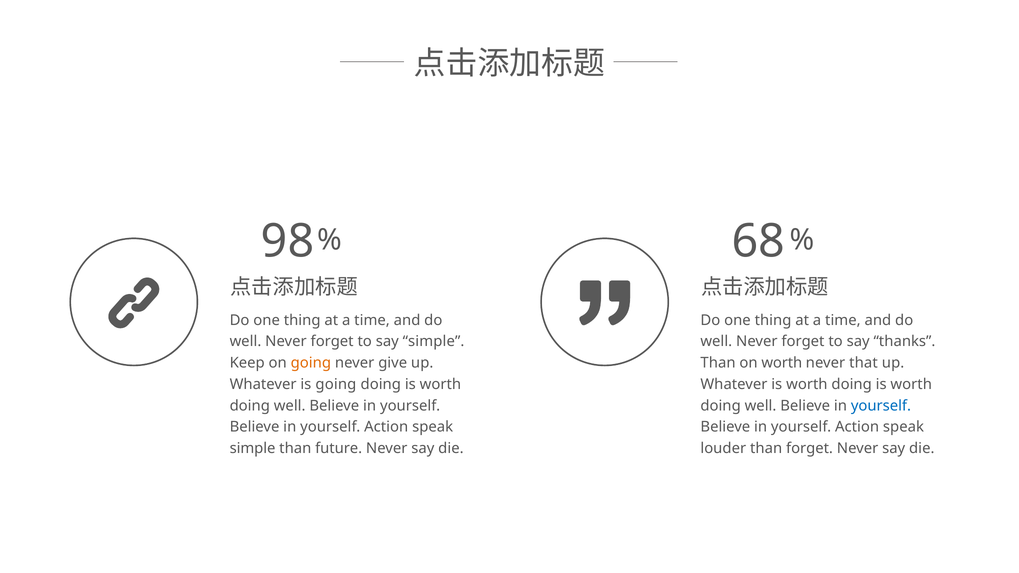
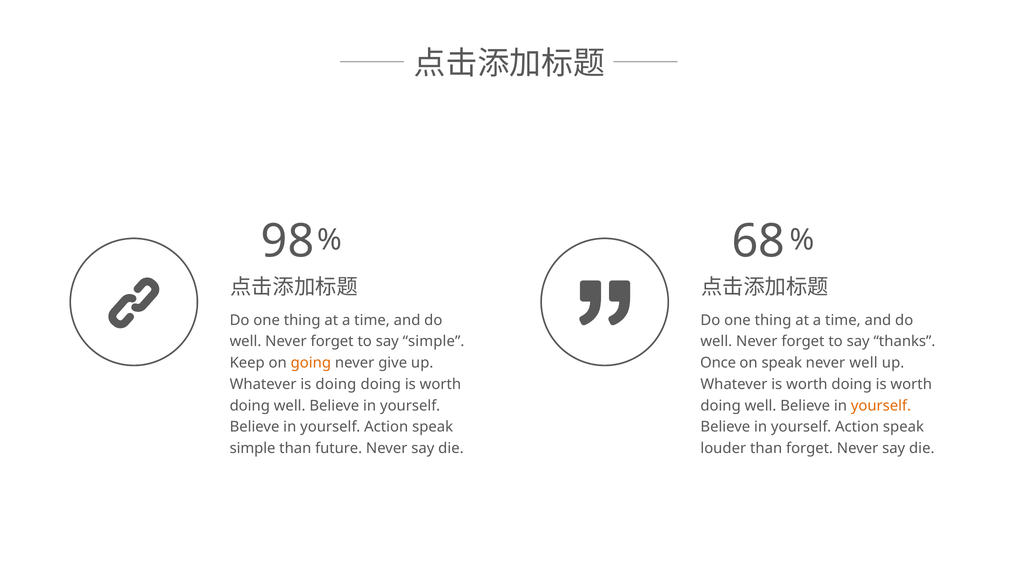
Than: Than -> Once (718, 363)
on worth: worth -> speak (782, 363)
never that: that -> well (864, 363)
is going: going -> doing (336, 384)
yourself colour: blue -> orange (881, 406)
